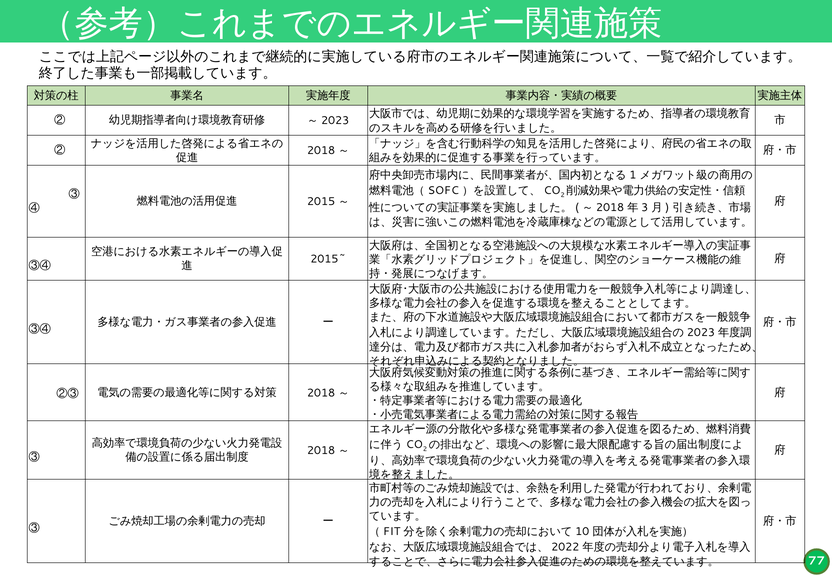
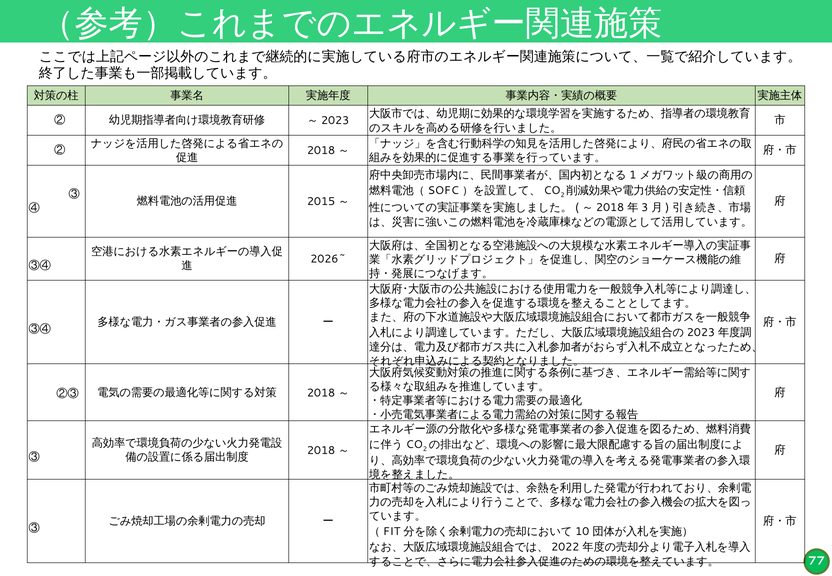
2015~: 2015~ -> 2026~ (328, 259)
